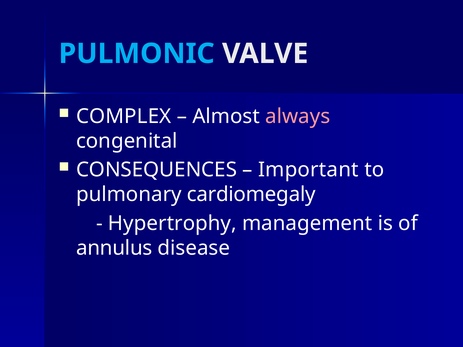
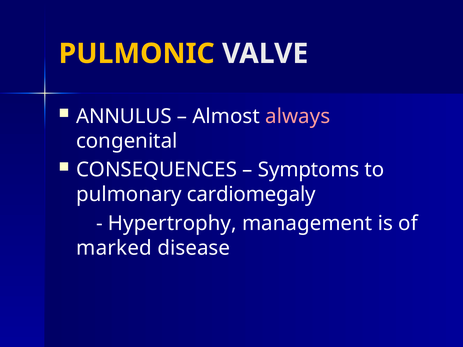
PULMONIC colour: light blue -> yellow (137, 54)
COMPLEX: COMPLEX -> ANNULUS (124, 116)
Important: Important -> Symptoms (309, 170)
annulus: annulus -> marked (114, 248)
